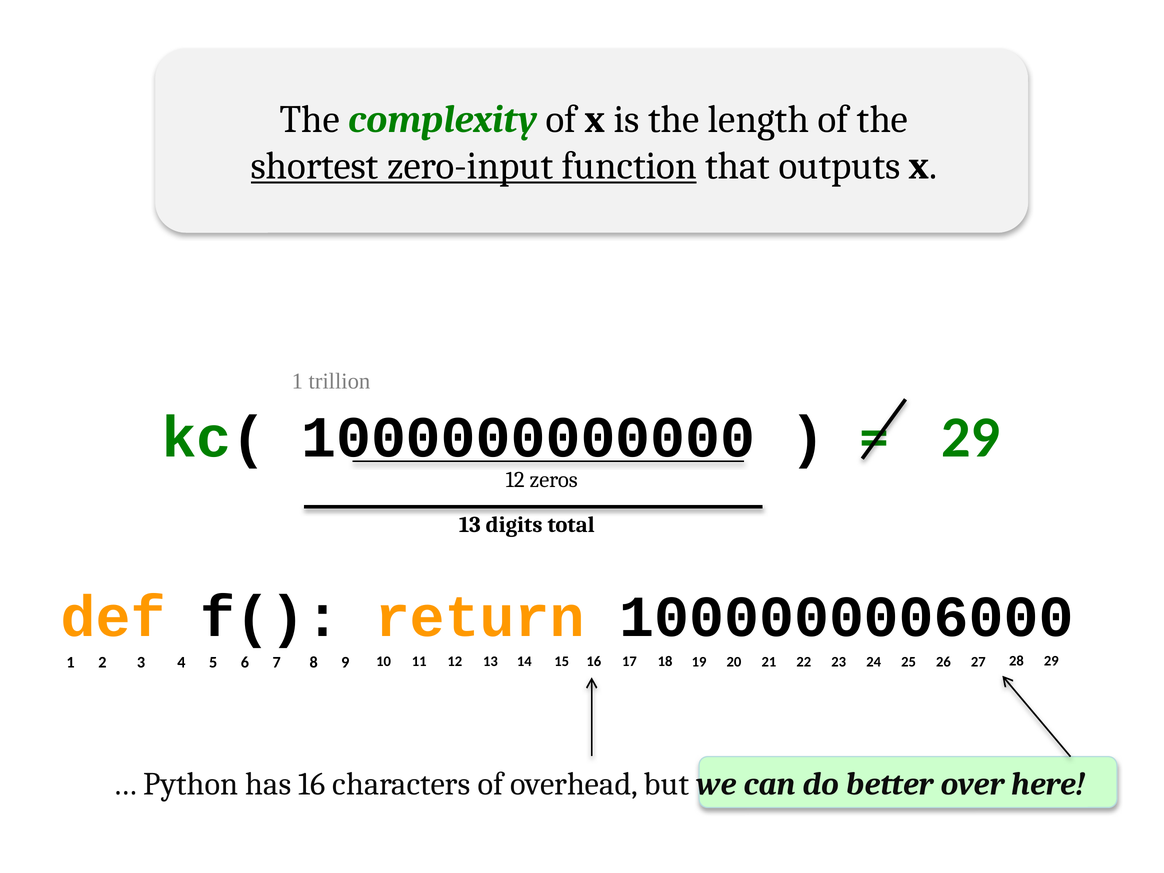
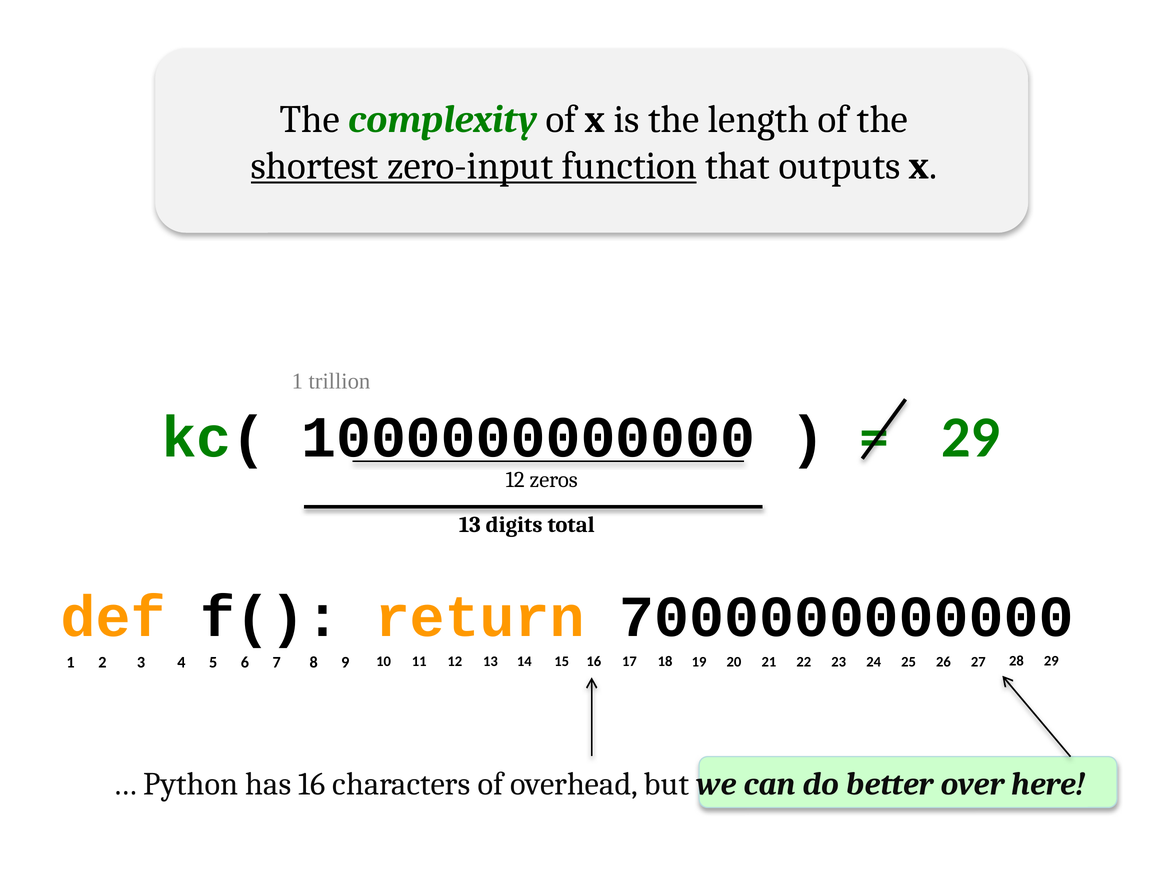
1000000006000: 1000000006000 -> 7000000000000 (846, 617)
